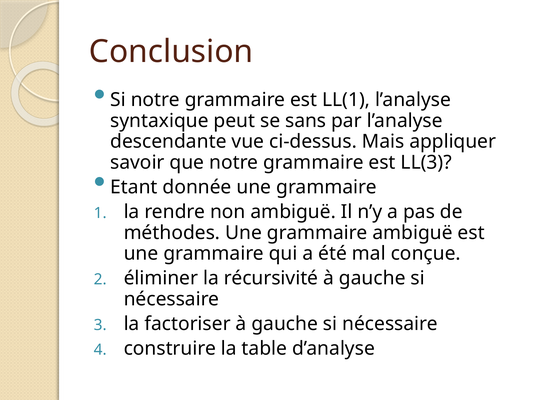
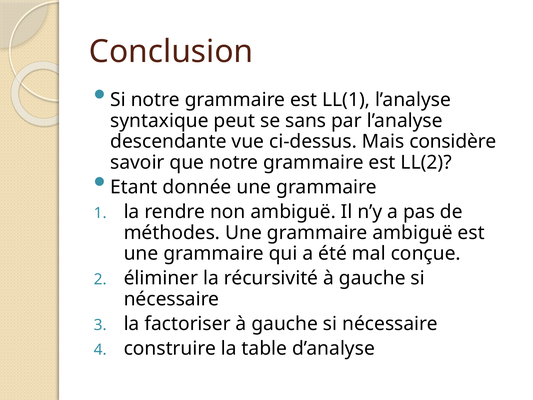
appliquer: appliquer -> considère (453, 141)
LL(3: LL(3 -> LL(2 (426, 162)
